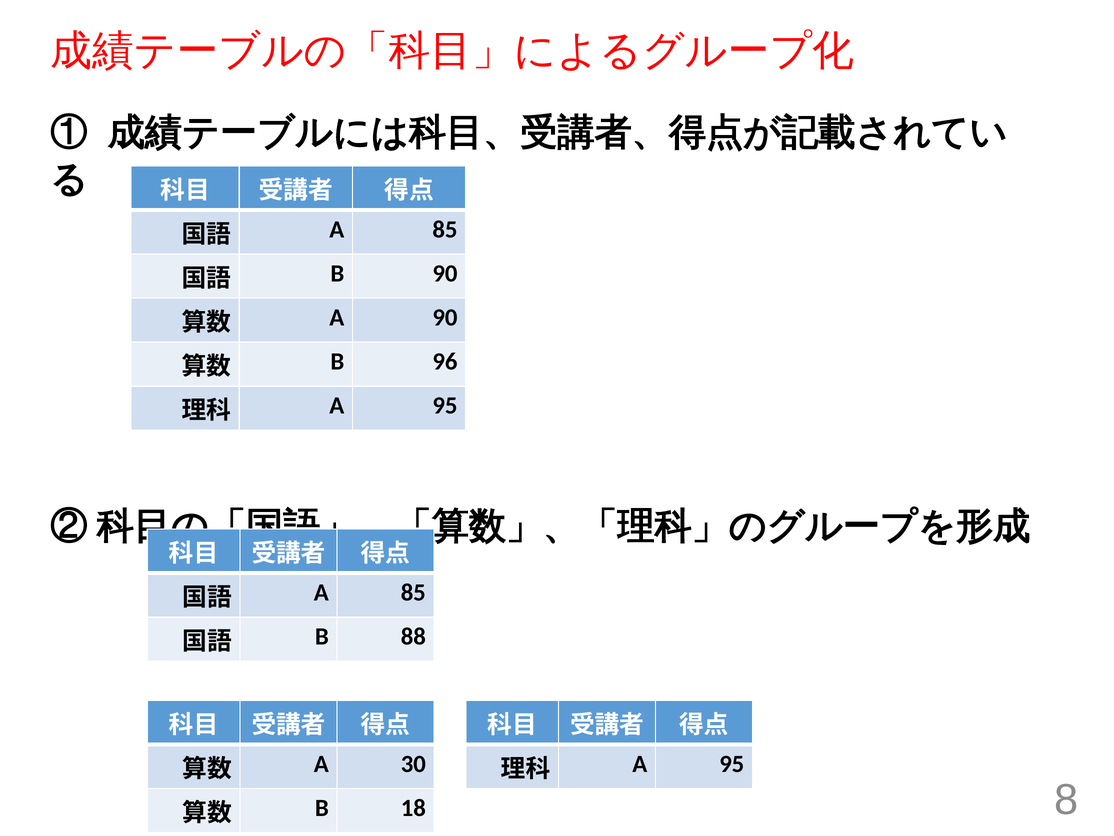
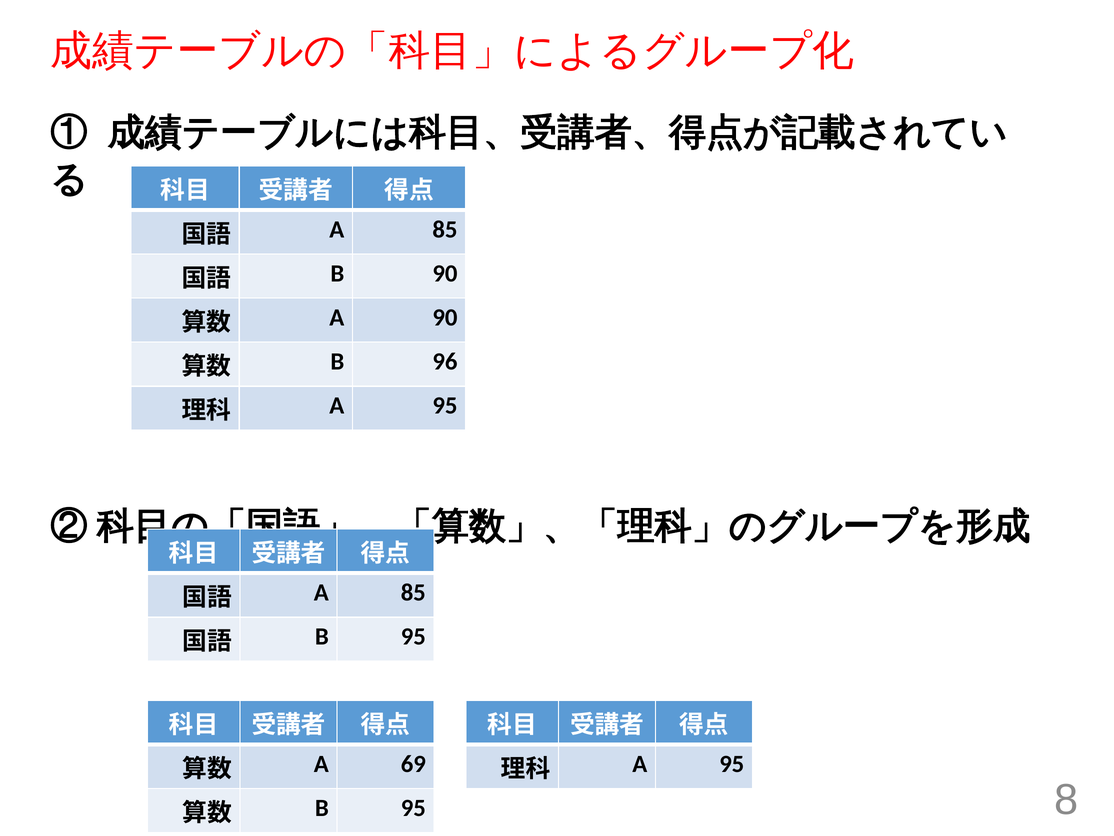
88: 88 -> 95 (413, 636)
30: 30 -> 69 (413, 764)
18: 18 -> 95 (413, 808)
